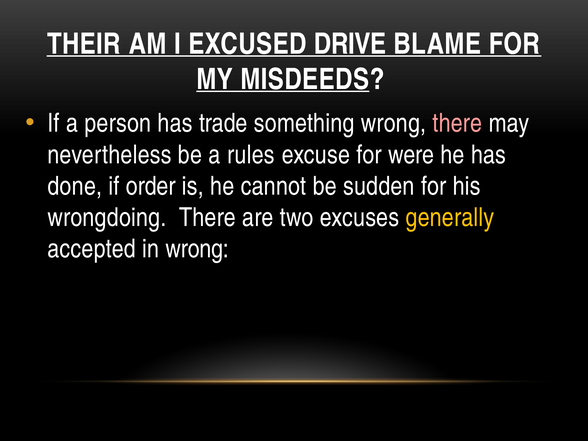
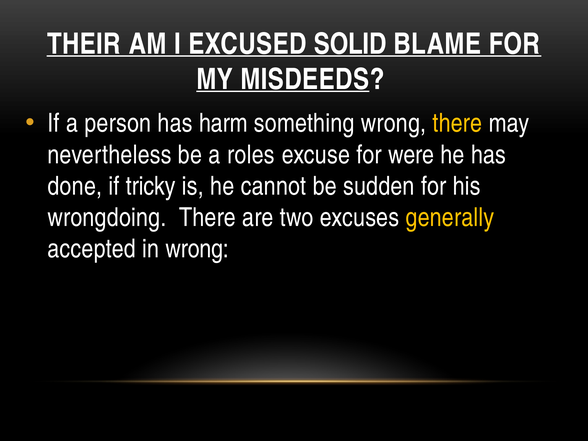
DRIVE: DRIVE -> SOLID (350, 44)
trade: trade -> harm (223, 123)
there colour: pink -> yellow (457, 123)
rules: rules -> roles (251, 155)
order: order -> tricky (151, 186)
